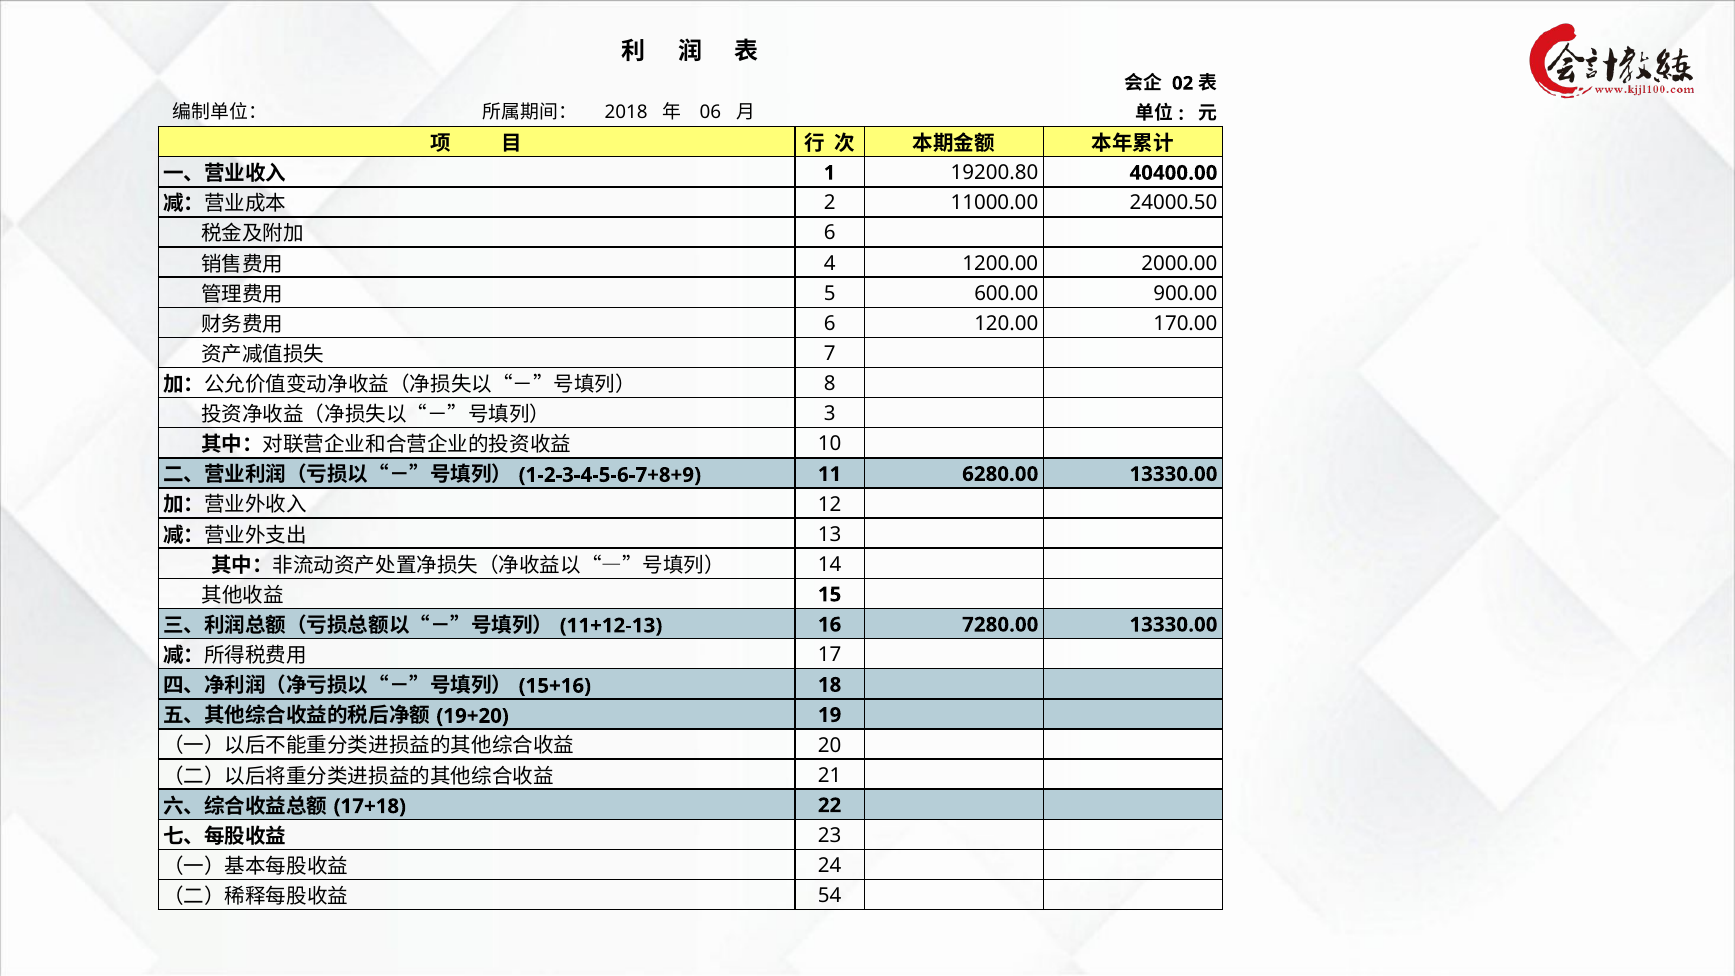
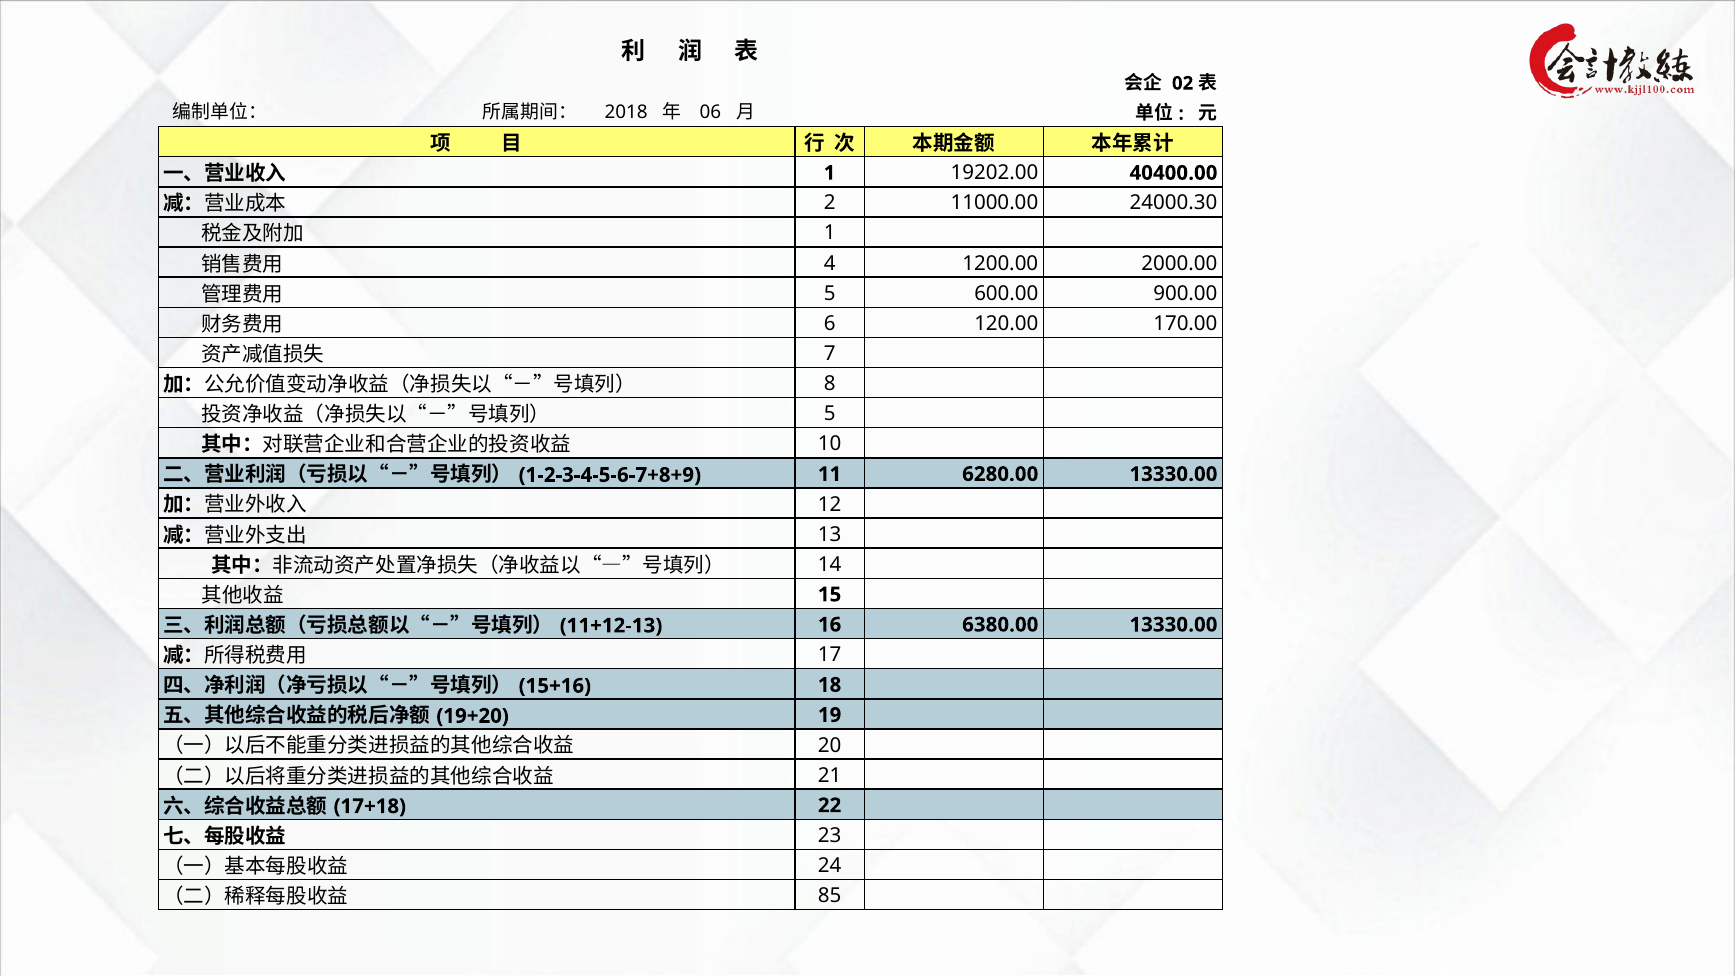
19200.80: 19200.80 -> 19202.00 (994, 173)
24000.50: 24000.50 -> 24000.30 (1174, 203)
6: 6 -> 1 (830, 233)
3: 3 -> 5 (830, 414)
7280.00: 7280.00 -> 6380.00 (1000, 625)
54: 54 -> 85 (830, 896)
